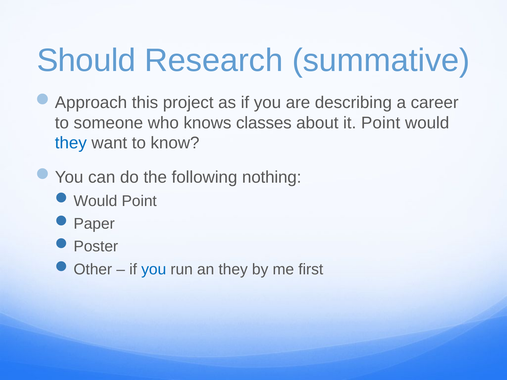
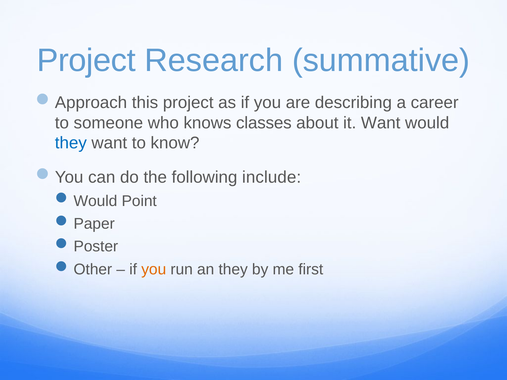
Should: Should -> Project (86, 60)
it Point: Point -> Want (381, 123)
nothing: nothing -> include (272, 178)
you colour: blue -> orange (154, 270)
